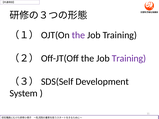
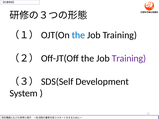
the colour: purple -> blue (78, 35)
